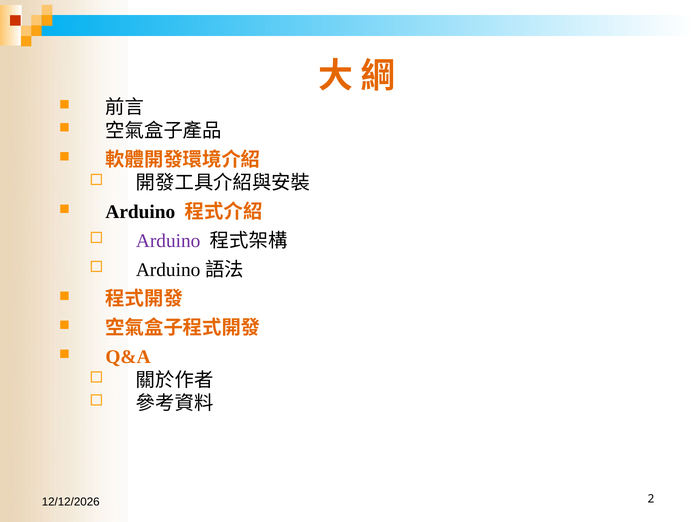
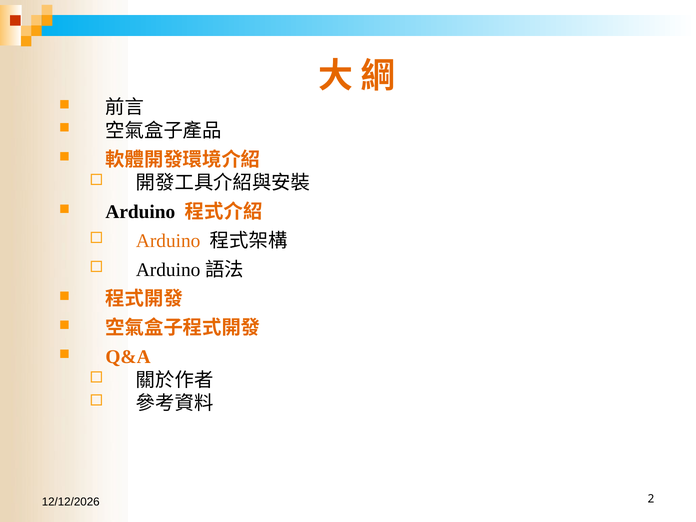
Arduino colour: purple -> orange (168, 241)
